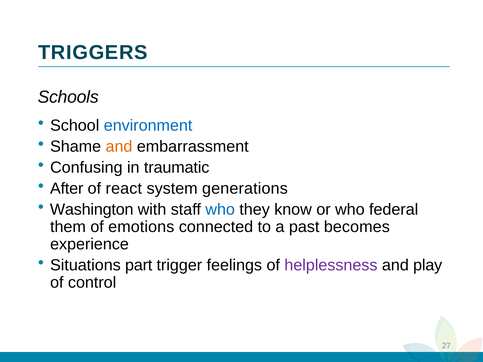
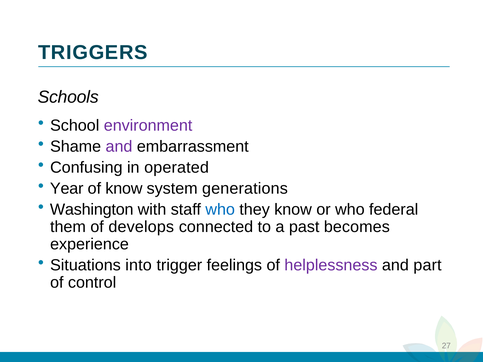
environment colour: blue -> purple (148, 126)
and colour: orange -> purple (119, 147)
traumatic: traumatic -> operated (177, 168)
After: After -> Year (67, 189)
of react: react -> know (124, 189)
emotions: emotions -> develops (141, 227)
part: part -> into (139, 265)
play: play -> part (427, 265)
